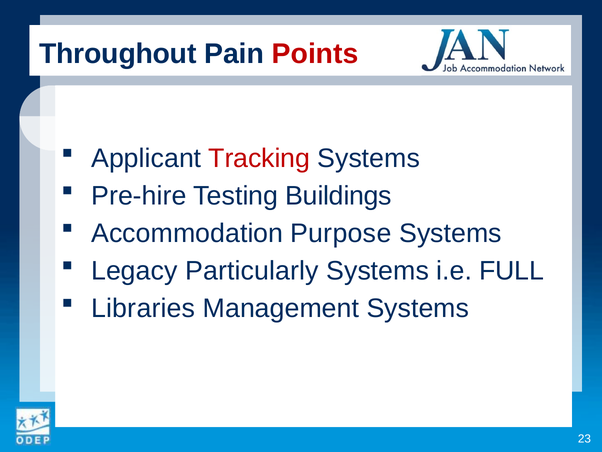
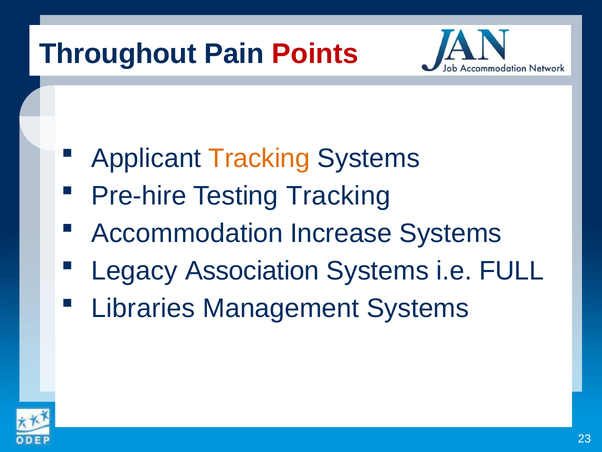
Tracking colour: red -> orange (259, 158)
Testing Buildings: Buildings -> Tracking (338, 196)
Purpose: Purpose -> Increase (341, 233)
Particularly: Particularly -> Association (252, 271)
